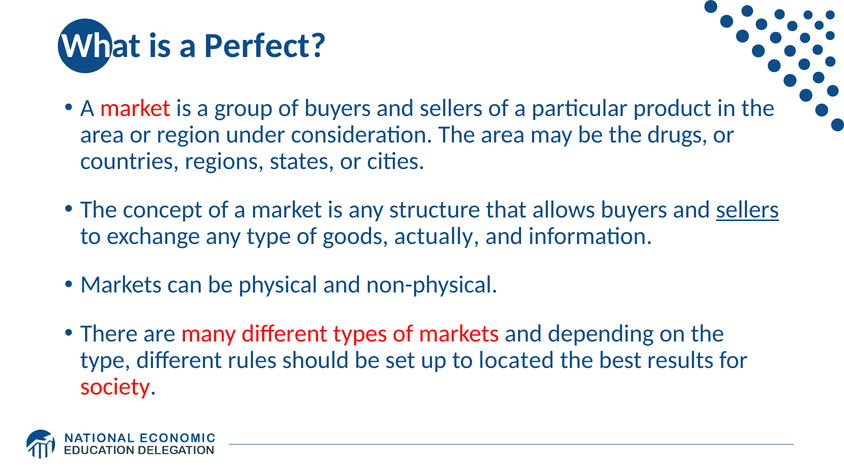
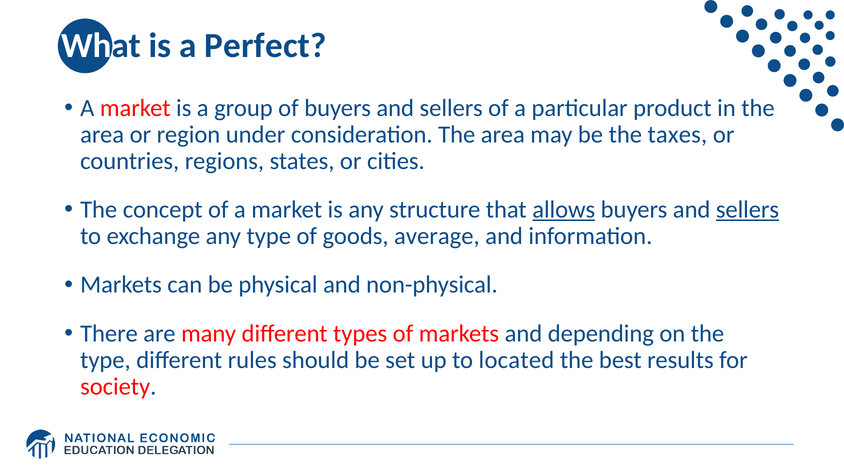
drugs: drugs -> taxes (677, 135)
allows underline: none -> present (564, 210)
actually: actually -> average (437, 236)
